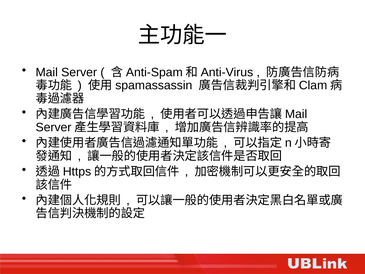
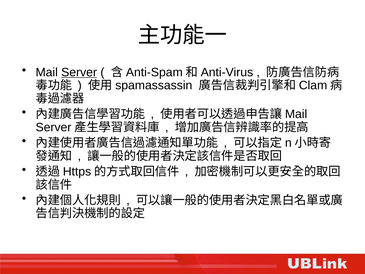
Server underline: none -> present (79, 72)
